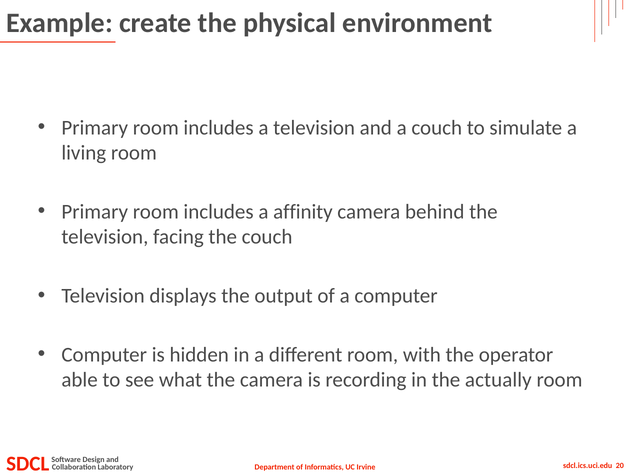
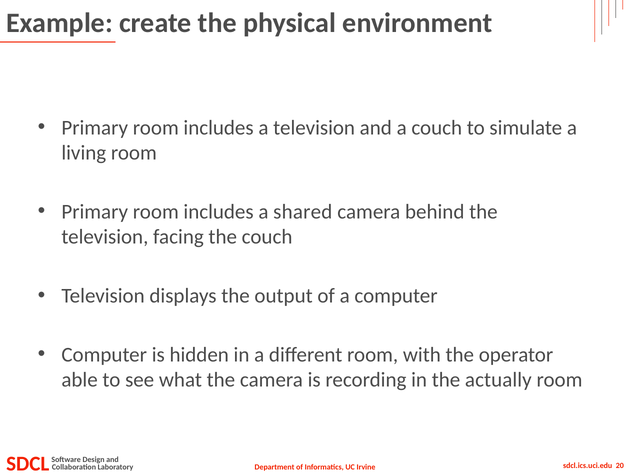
affinity: affinity -> shared (303, 211)
